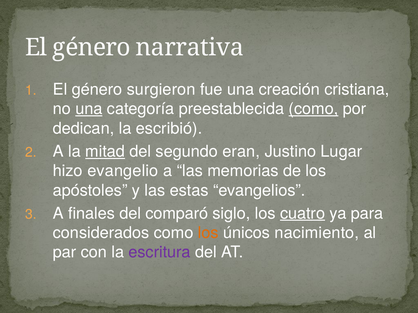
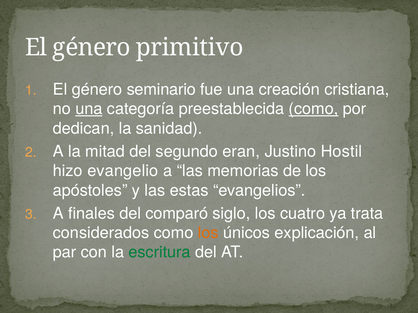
narrativa: narrativa -> primitivo (190, 48)
surgieron: surgieron -> seminario (161, 90)
escribió: escribió -> sanidad (169, 129)
mitad underline: present -> none (105, 152)
Lugar: Lugar -> Hostil (341, 152)
cuatro underline: present -> none (303, 214)
para: para -> trata (367, 214)
nacimiento: nacimiento -> explicación (317, 233)
escritura colour: purple -> green (160, 253)
